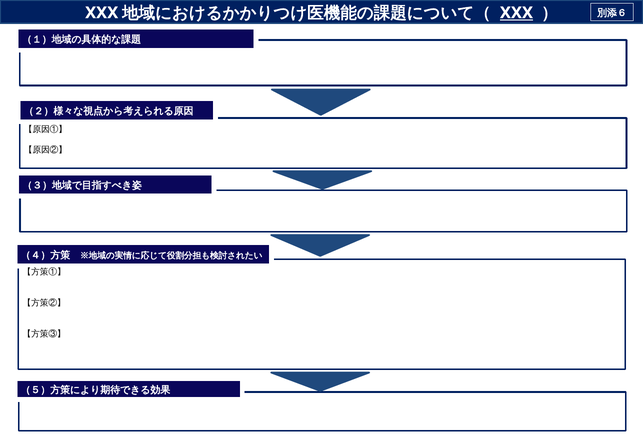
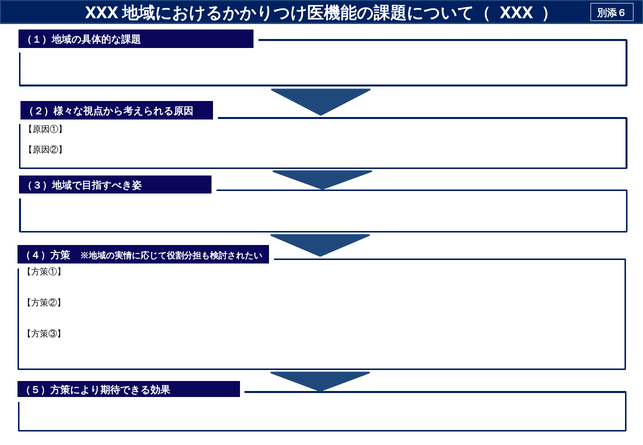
XXX underline: present -> none (516, 13)
